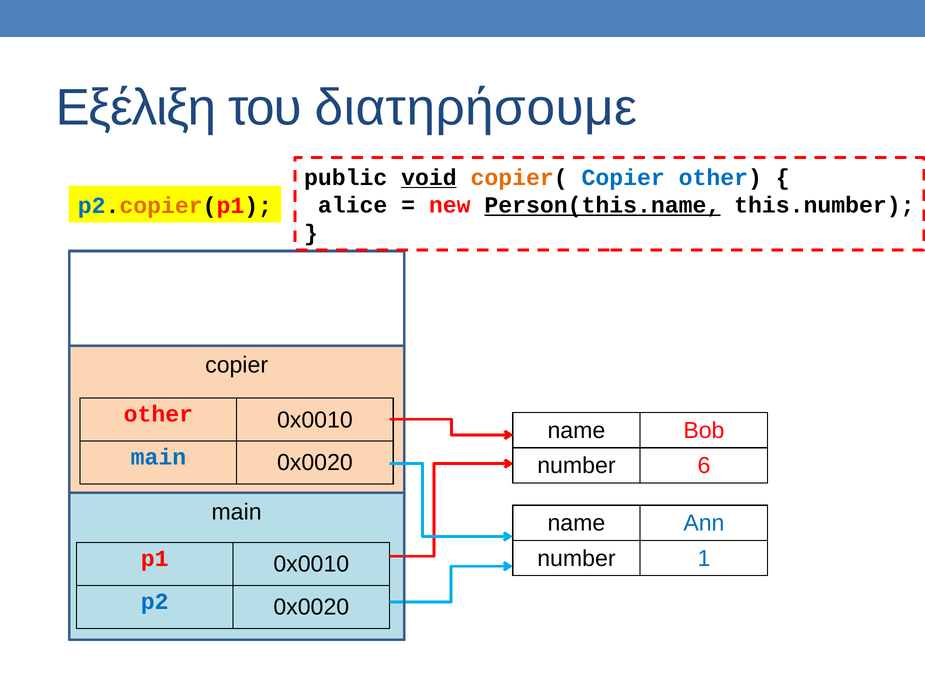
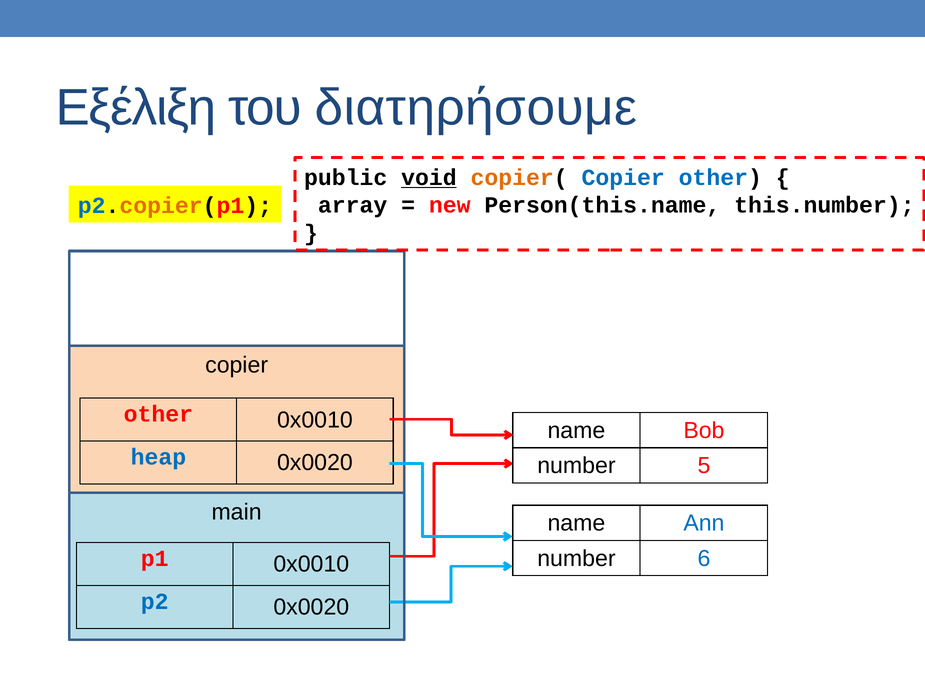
alice: alice -> array (353, 205)
Person(this.name underline: present -> none (602, 205)
main: main -> heap (158, 457)
6: 6 -> 5 (704, 466)
1: 1 -> 6 (704, 558)
